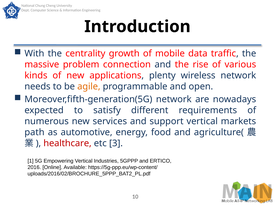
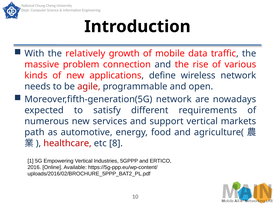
centrality: centrality -> relatively (85, 54)
plenty: plenty -> define (162, 76)
agile colour: orange -> red (89, 87)
3: 3 -> 8 (116, 143)
